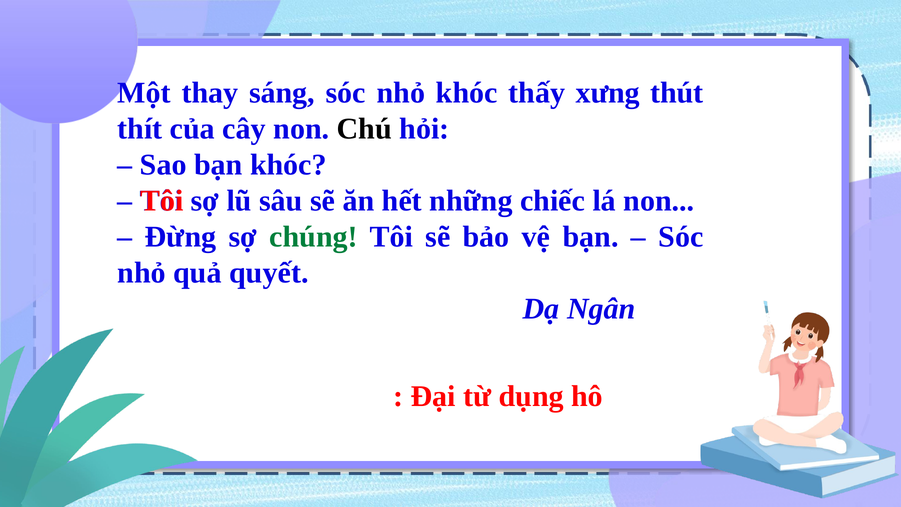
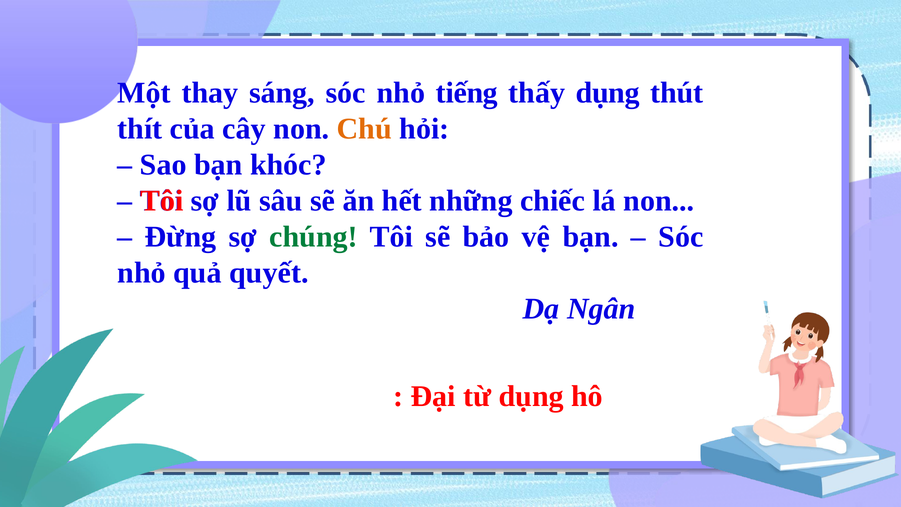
nhỏ khóc: khóc -> tiếng (467, 93)
thấy xưng: xưng -> dụng (608, 93)
Chú colour: black -> orange (364, 129)
